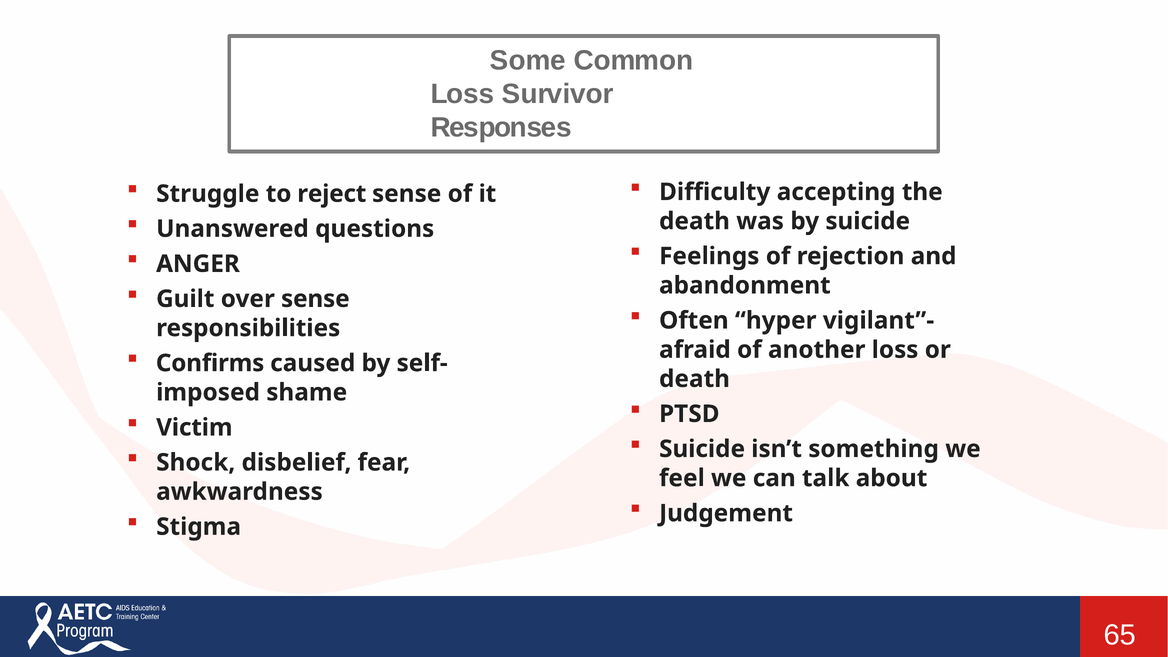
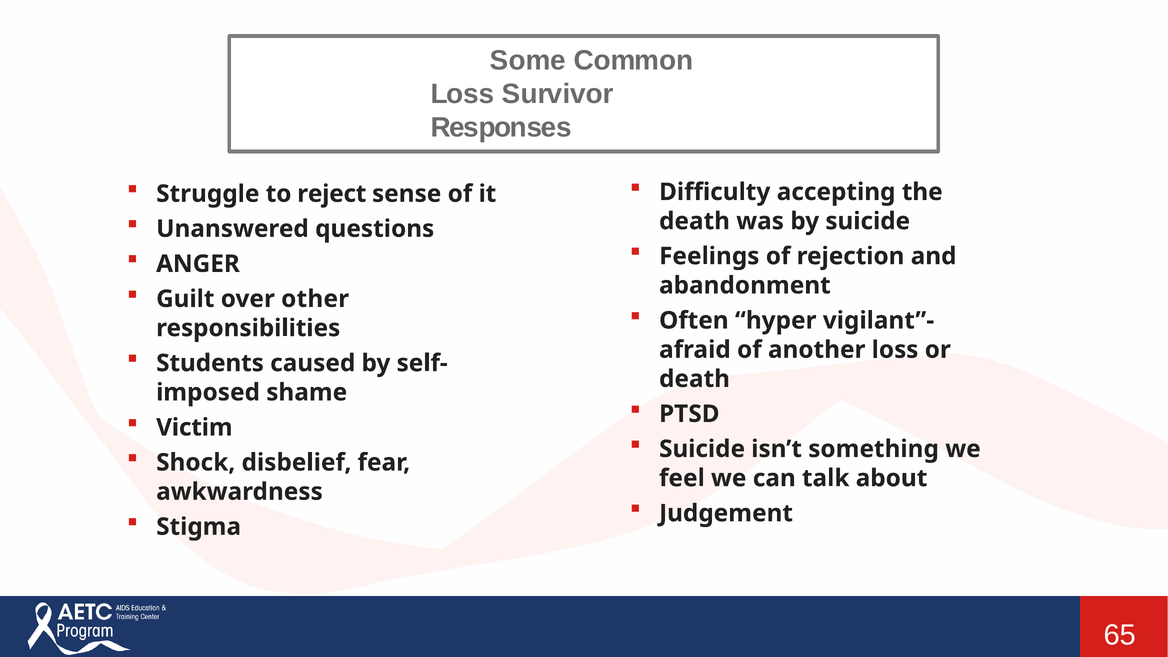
over sense: sense -> other (315, 299)
Confirms: Confirms -> Students (210, 363)
